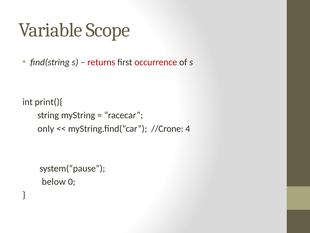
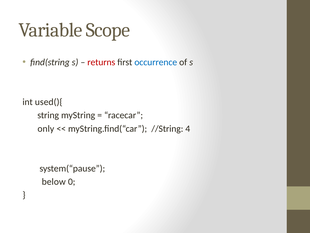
occurrence colour: red -> blue (156, 62)
print(){: print(){ -> used(){ (49, 102)
//Crone: //Crone -> //String (167, 128)
